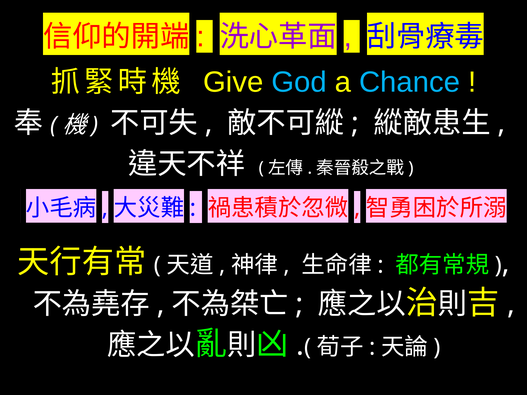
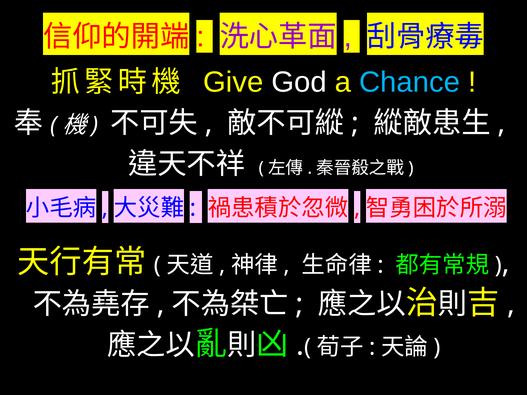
God colour: light blue -> white (299, 82)
